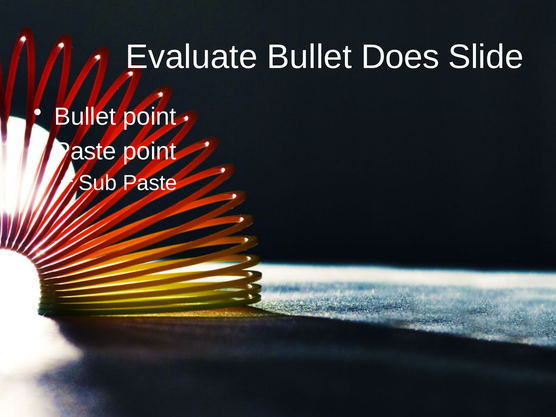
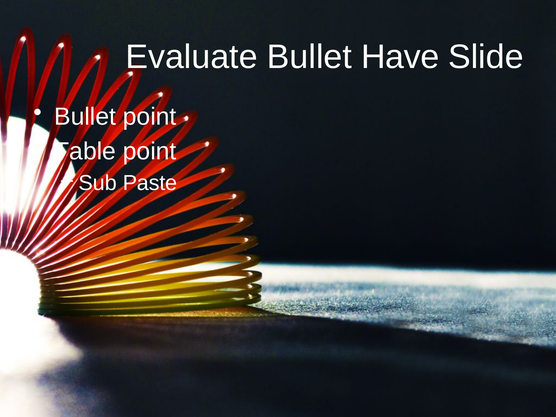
Does: Does -> Have (400, 57)
Paste: Paste -> Table (85, 151)
